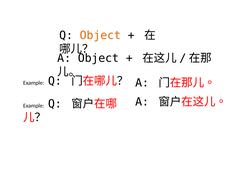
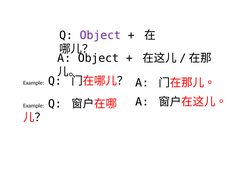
Object colour: orange -> purple (100, 35)
